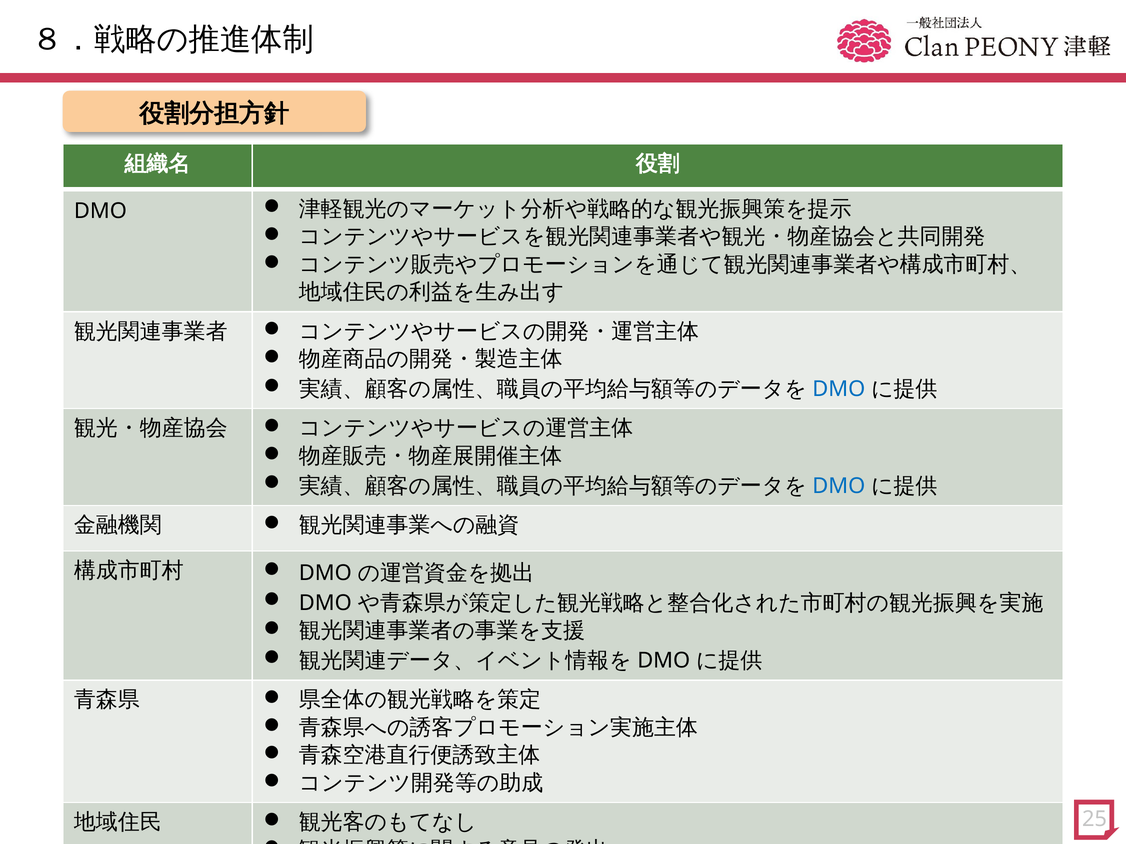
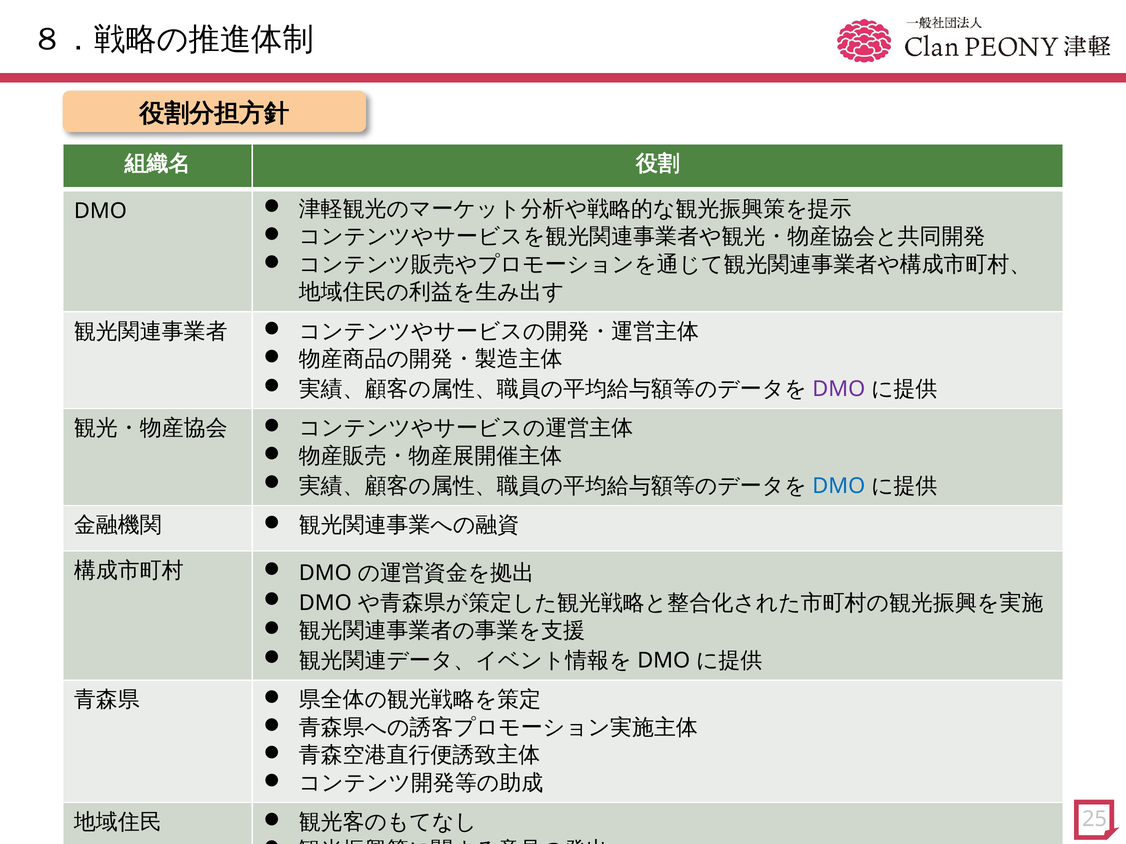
DMO colour: blue -> purple (839, 389)
